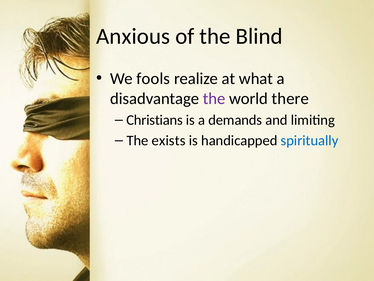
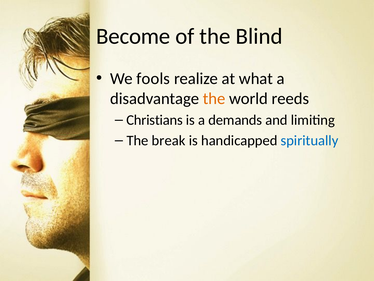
Anxious: Anxious -> Become (133, 36)
the colour: purple -> orange (214, 98)
there: there -> reeds (290, 98)
exists: exists -> break (169, 140)
